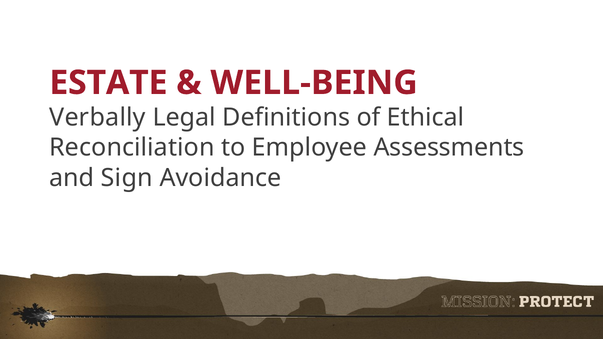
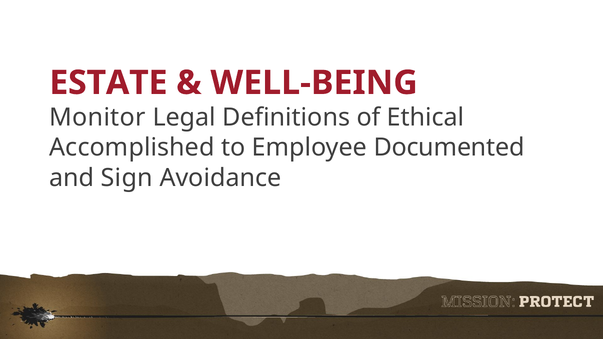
Verbally: Verbally -> Monitor (98, 118)
Reconciliation: Reconciliation -> Accomplished (132, 148)
Assessments: Assessments -> Documented (449, 148)
